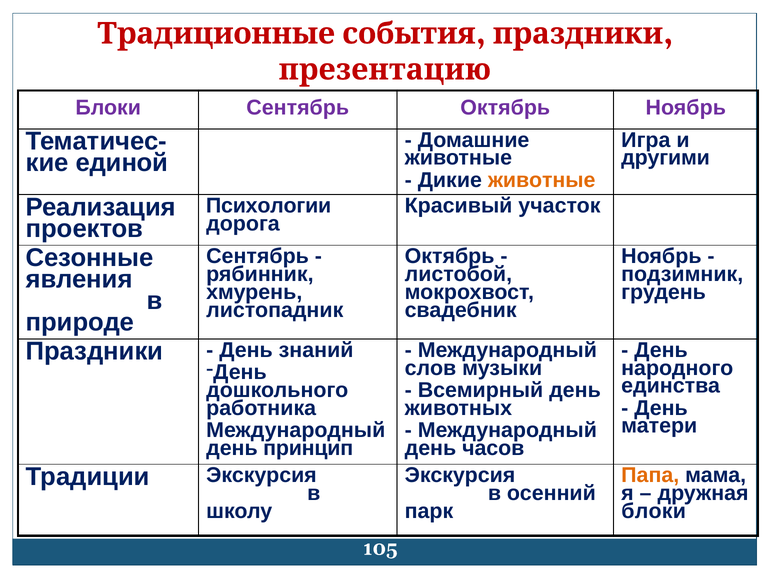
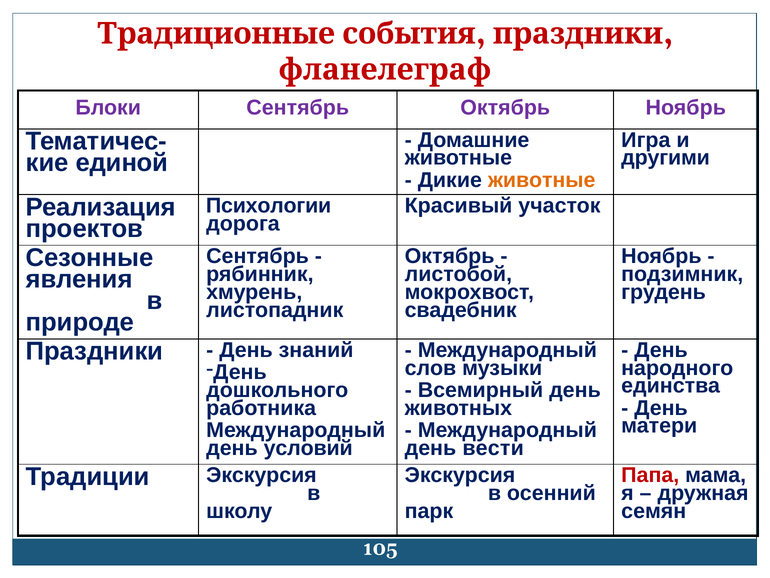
презентацию: презентацию -> фланелеграф (385, 70)
принцип: принцип -> условий (308, 448)
часов: часов -> вести (493, 448)
Папа colour: orange -> red (650, 475)
блоки: блоки -> семян (654, 511)
